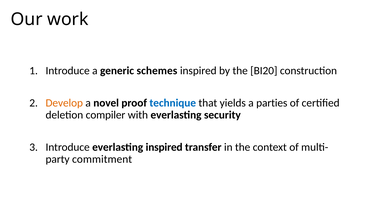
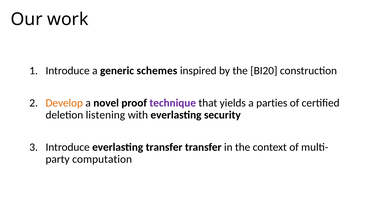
technique colour: blue -> purple (173, 103)
compiler: compiler -> listening (105, 115)
everlasting inspired: inspired -> transfer (164, 147)
commitment: commitment -> computation (102, 160)
